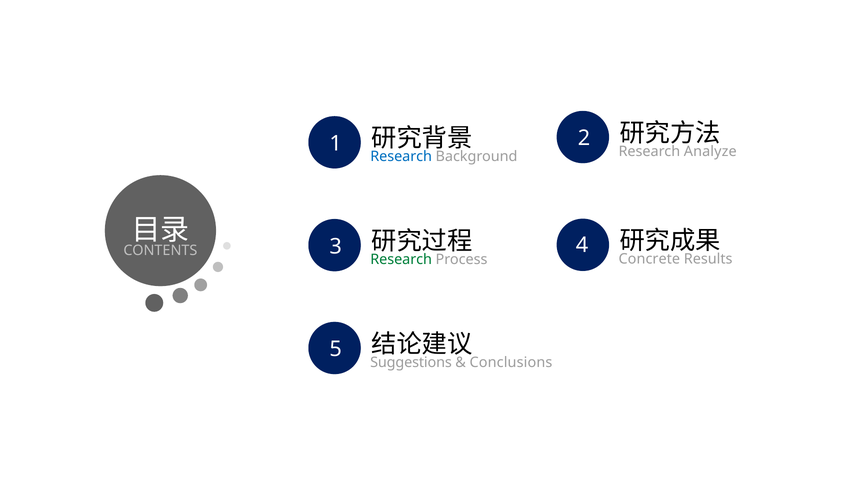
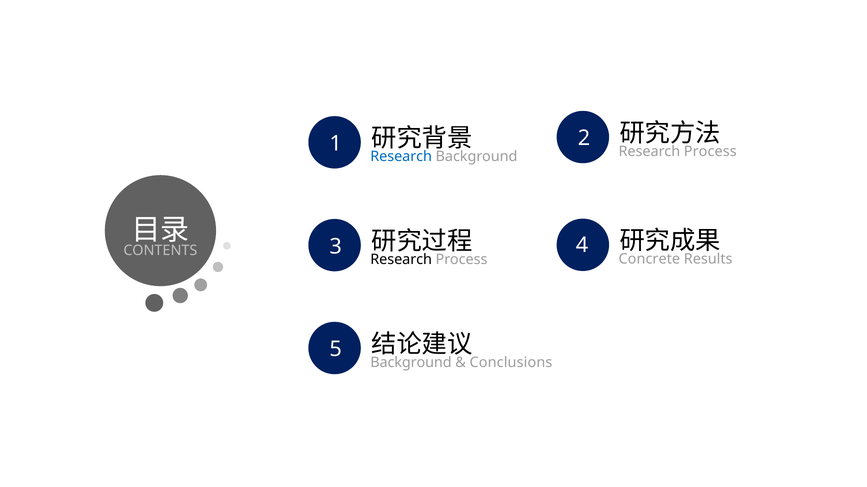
Analyze: Analyze -> Process (710, 151)
Research colour: green -> black (401, 260)
Suggestions: Suggestions -> Background (411, 363)
